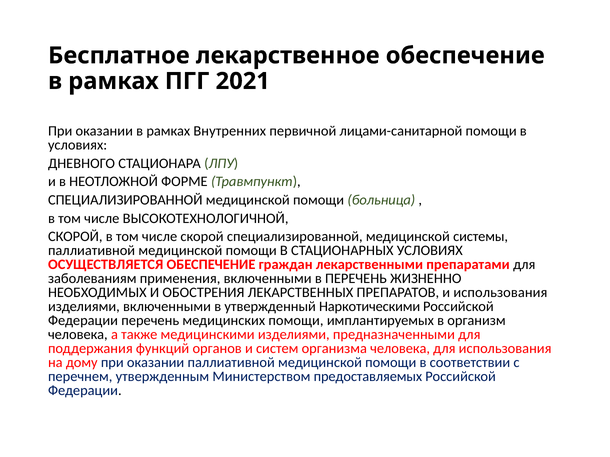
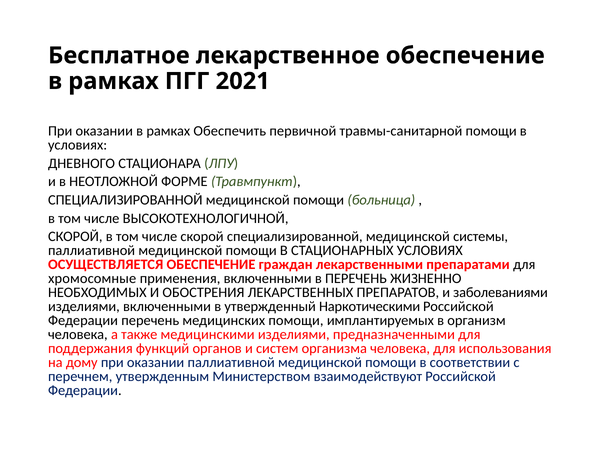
Внутренних: Внутренних -> Обеспечить (230, 131)
лицами-санитарной: лицами-санитарной -> травмы-санитарной (401, 131)
заболеваниям: заболеваниям -> хромосомные (92, 279)
и использования: использования -> заболеваниями (501, 293)
предоставляемых: предоставляемых -> взаимодействуют (368, 377)
